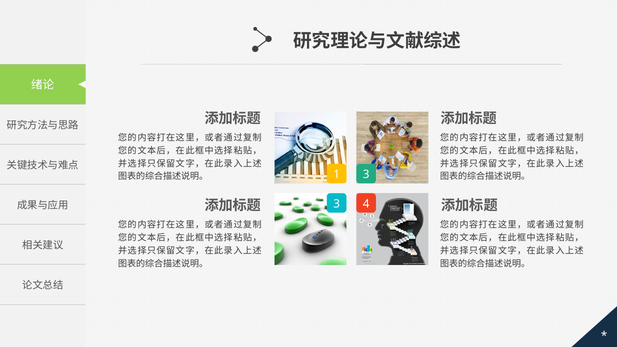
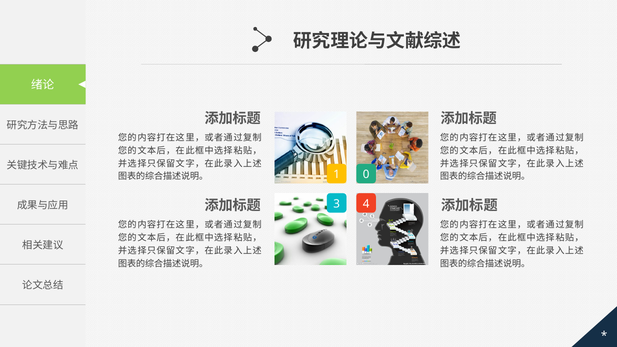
1 3: 3 -> 0 (366, 174)
